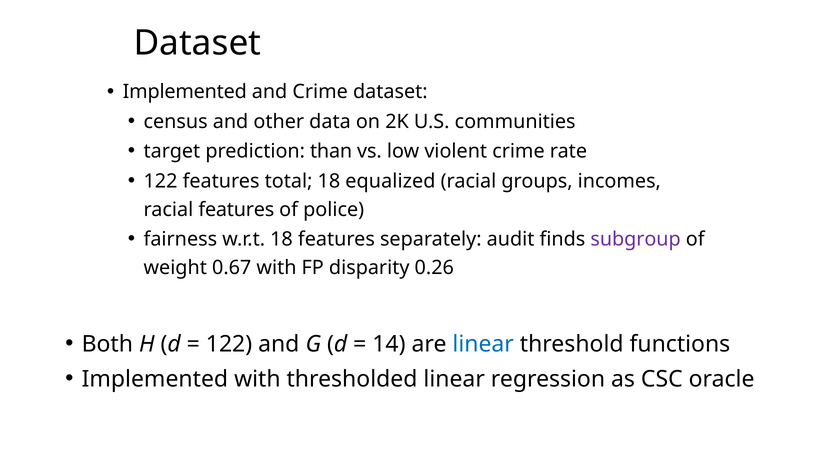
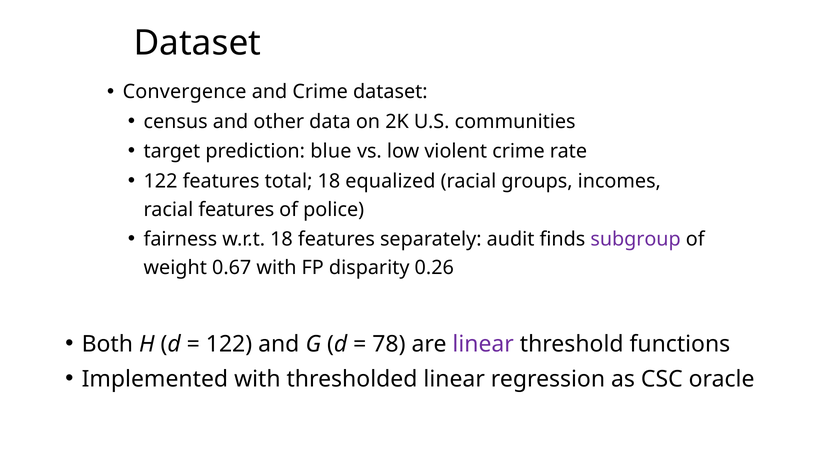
Implemented: Implemented -> Convergence (185, 92)
than: than -> blue (331, 151)
14: 14 -> 78 (389, 344)
linear colour: blue -> purple (483, 344)
